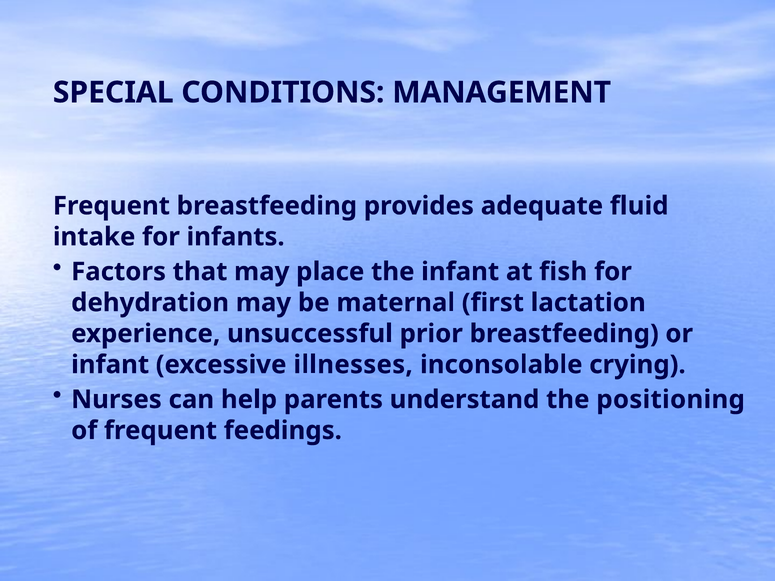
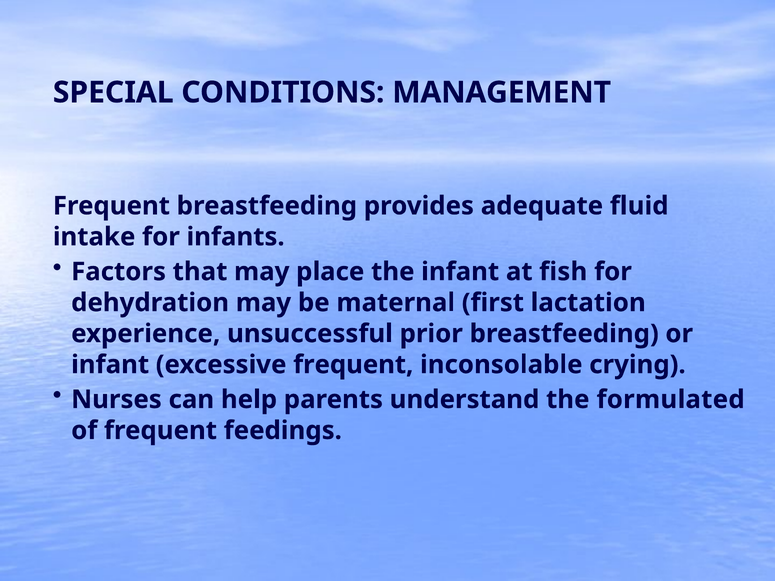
excessive illnesses: illnesses -> frequent (353, 365)
positioning: positioning -> formulated (671, 400)
